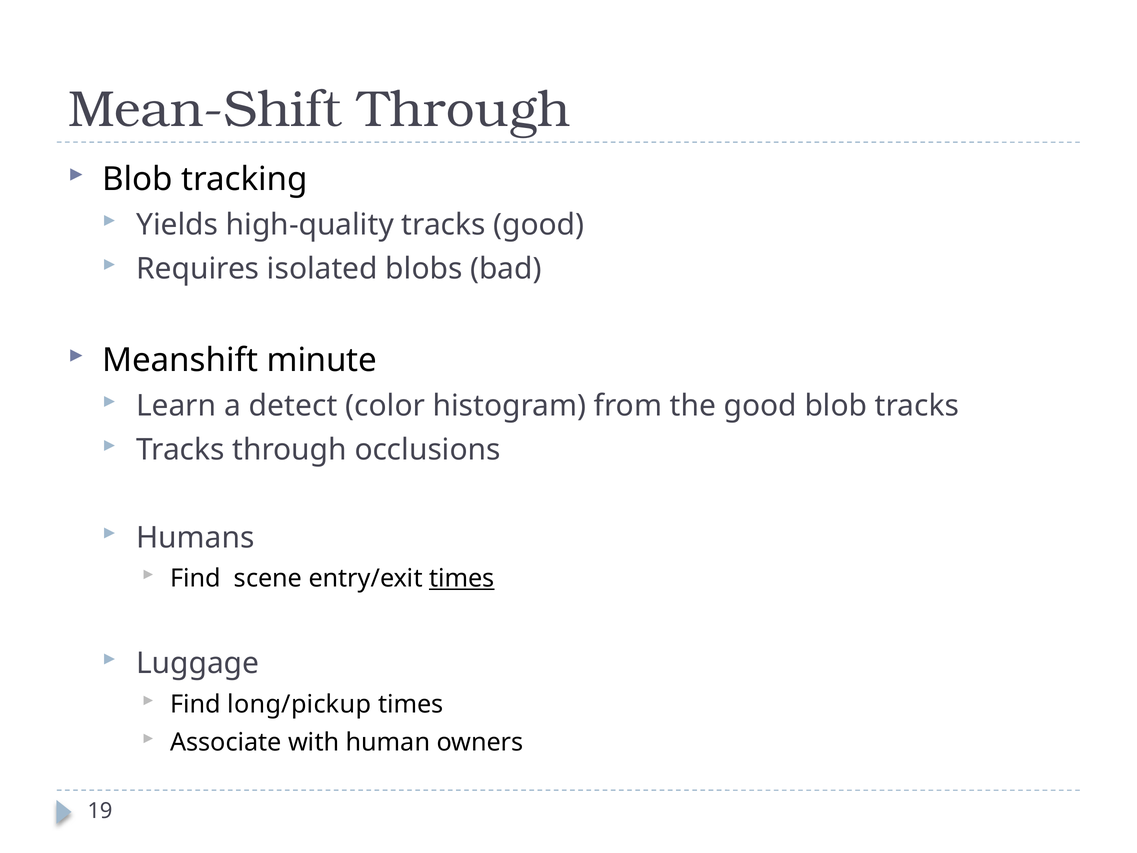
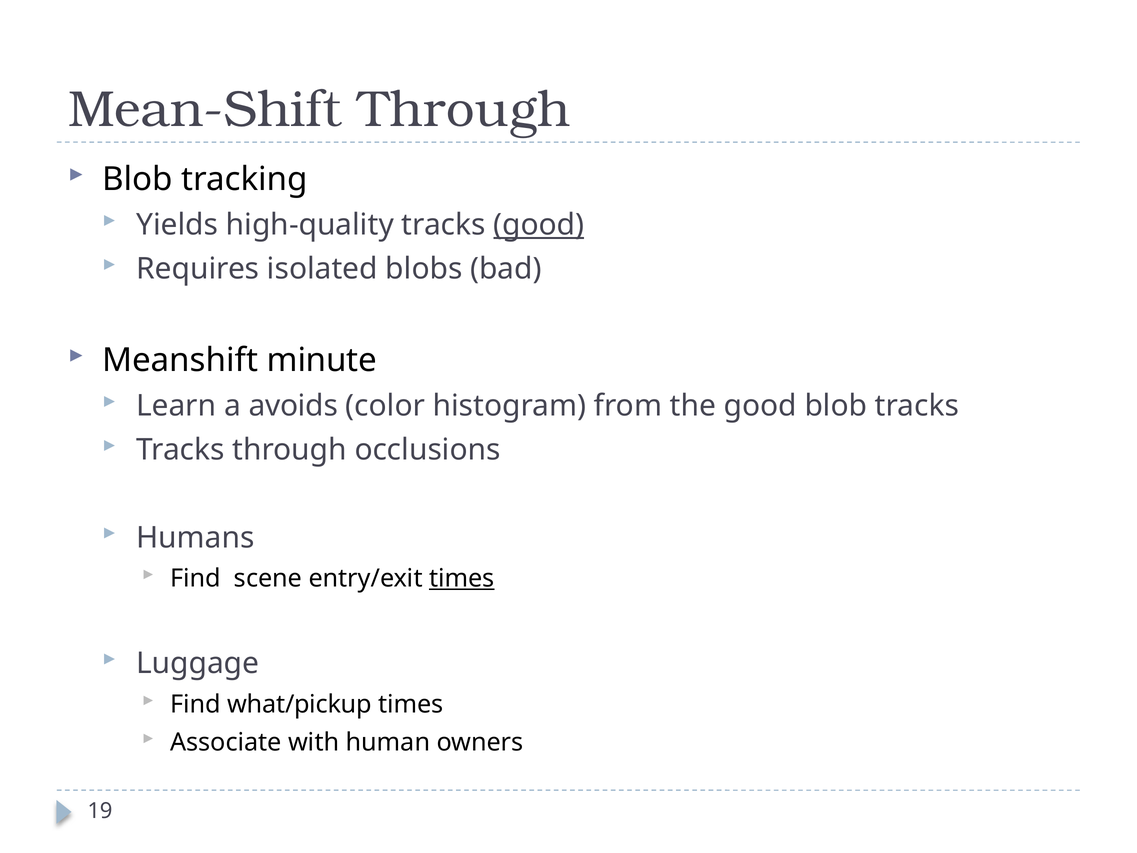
good underline: none -> present (539, 225)
detect: detect -> avoids (293, 406)
long/pickup: long/pickup -> what/pickup (300, 704)
